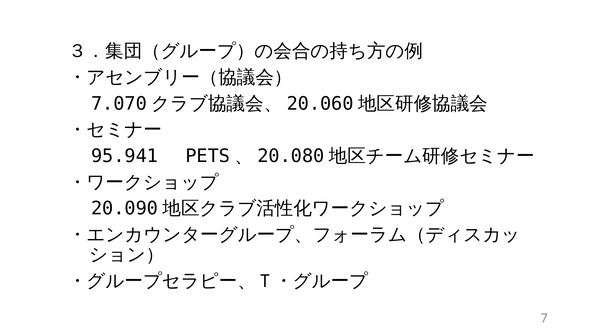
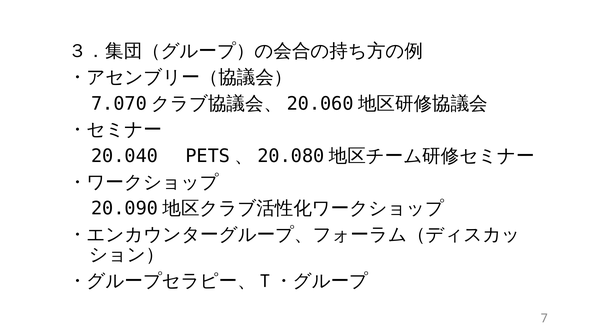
95.941: 95.941 -> 20.040 (125, 156)
